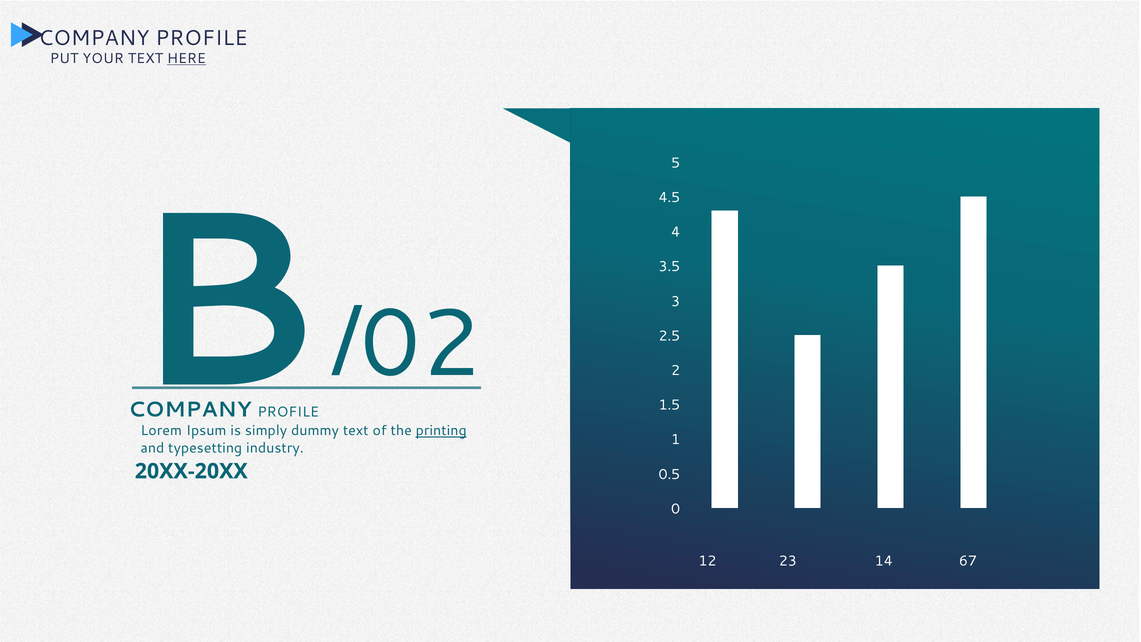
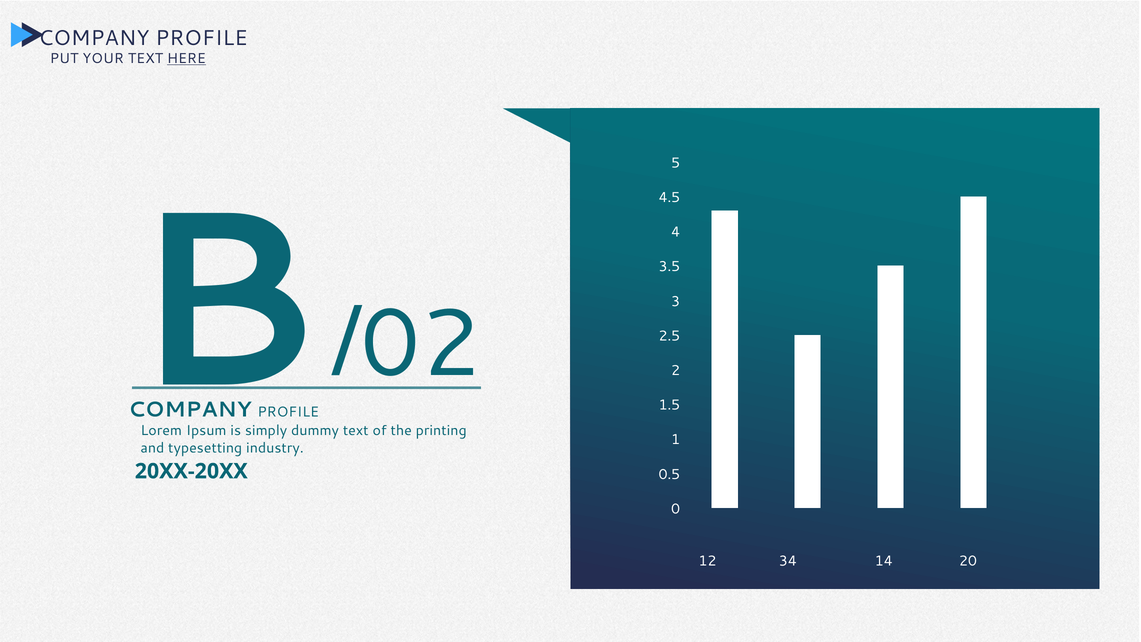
printing underline: present -> none (441, 431)
23: 23 -> 34 (788, 561)
67: 67 -> 20 (968, 561)
